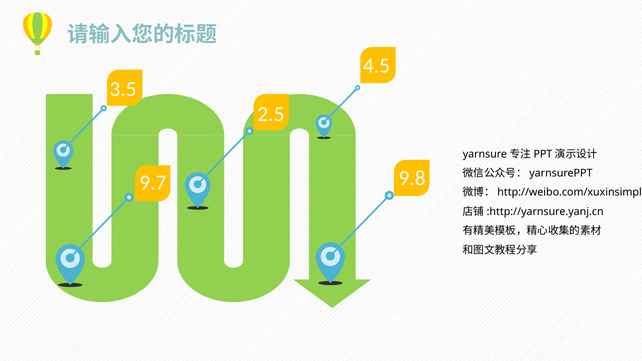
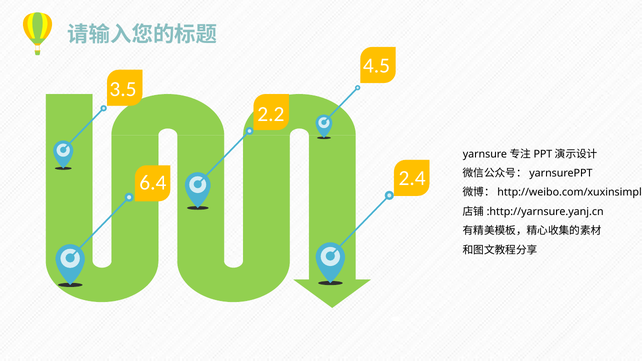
2.5: 2.5 -> 2.2 (271, 114)
9.8: 9.8 -> 2.4 (412, 178)
9.7: 9.7 -> 6.4 (153, 183)
